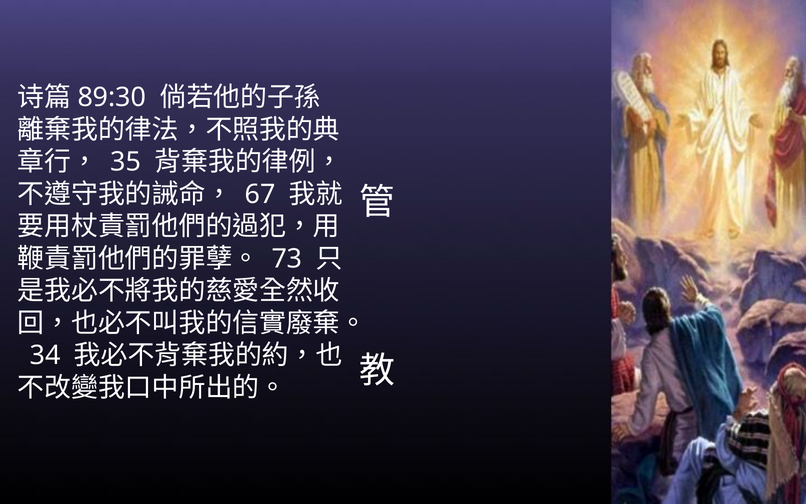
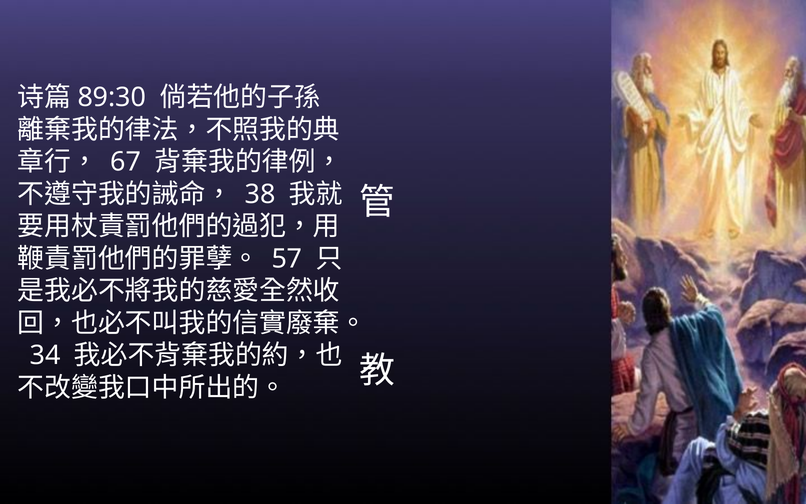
35: 35 -> 67 (126, 162)
67: 67 -> 38 (260, 194)
73: 73 -> 57 (287, 259)
